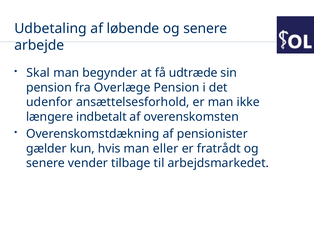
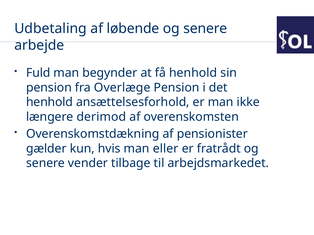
Skal: Skal -> Fuld (38, 73)
få udtræde: udtræde -> henhold (193, 73)
udenfor: udenfor -> henhold (50, 102)
indbetalt: indbetalt -> derimod (101, 117)
